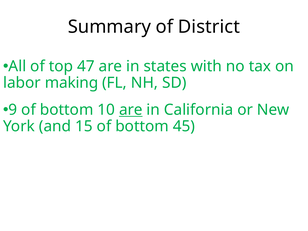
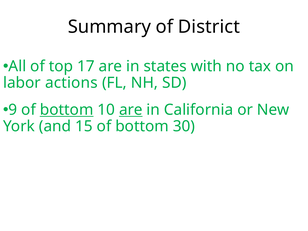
47: 47 -> 17 (86, 66)
making: making -> actions (71, 83)
bottom underline: none -> present (67, 110)
45: 45 -> 30 (184, 126)
